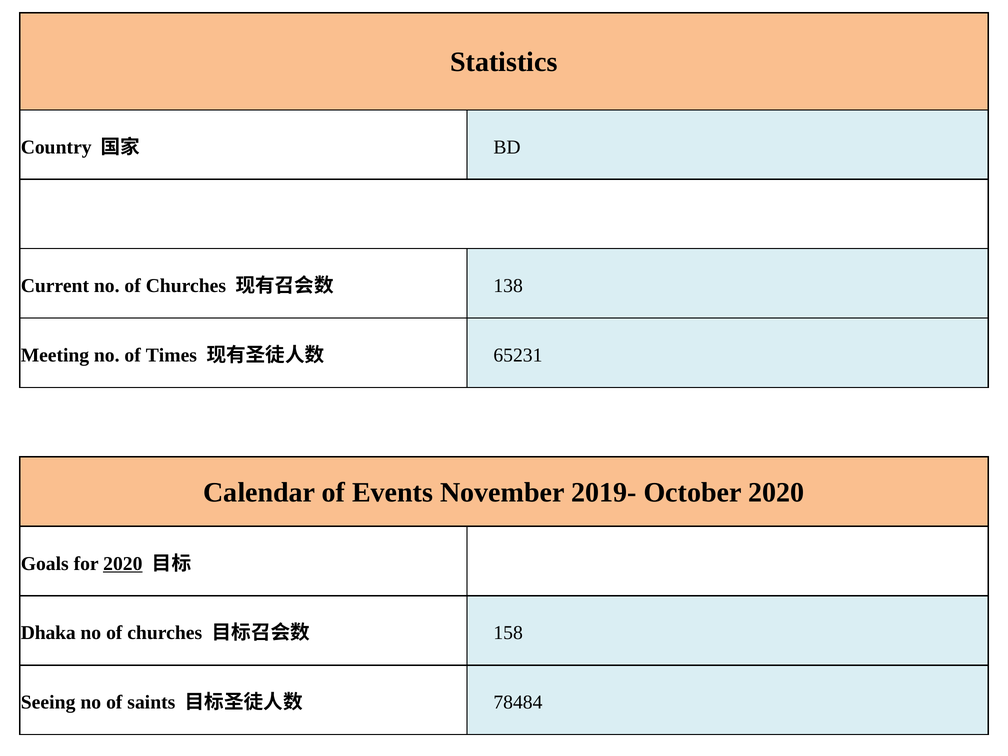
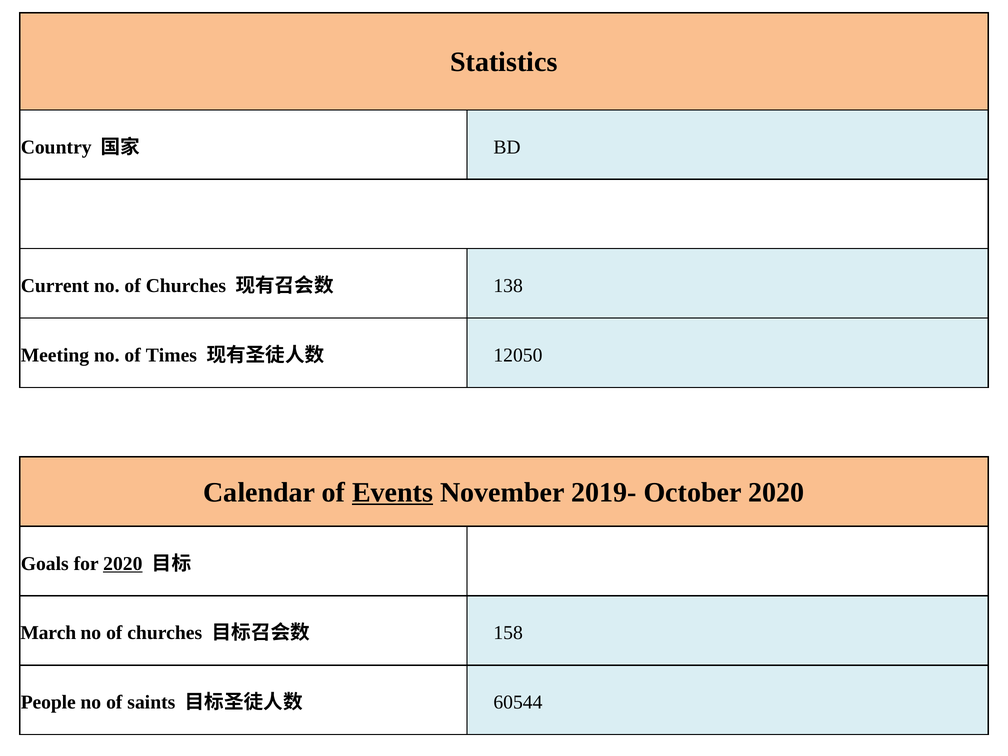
65231: 65231 -> 12050 (518, 355)
Events underline: none -> present (393, 492)
Dhaka: Dhaka -> March (48, 633)
Seeing: Seeing -> People (48, 702)
78484: 78484 -> 60544 (518, 702)
